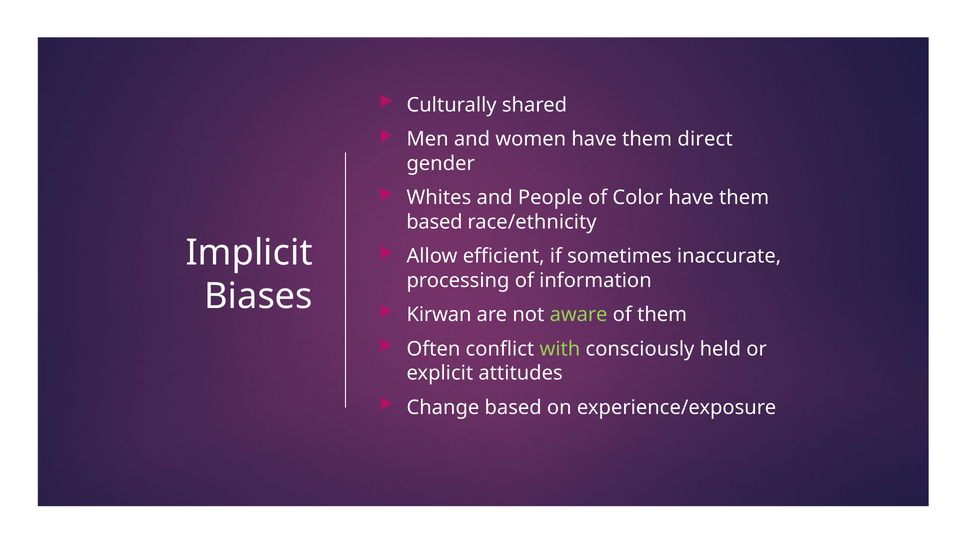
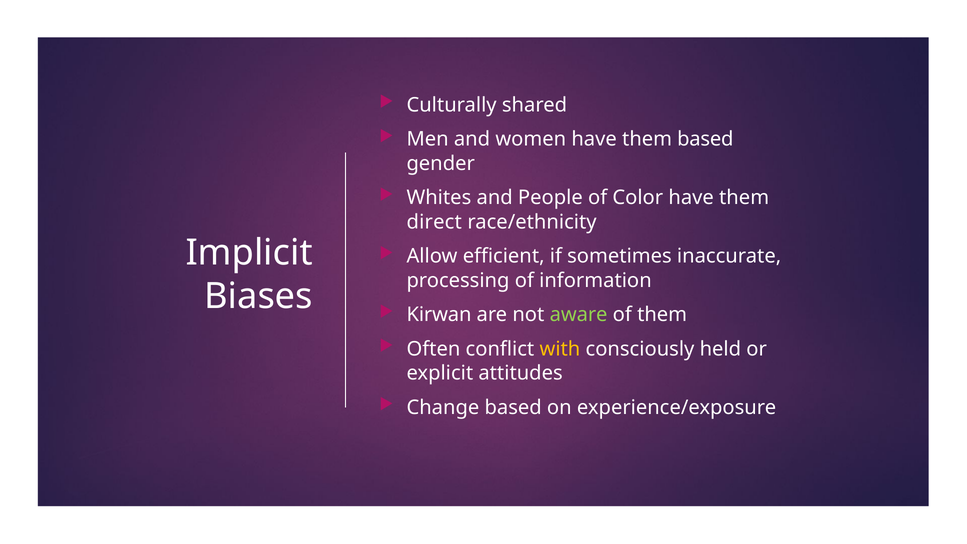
them direct: direct -> based (705, 139)
based: based -> direct (434, 222)
with colour: light green -> yellow (560, 349)
